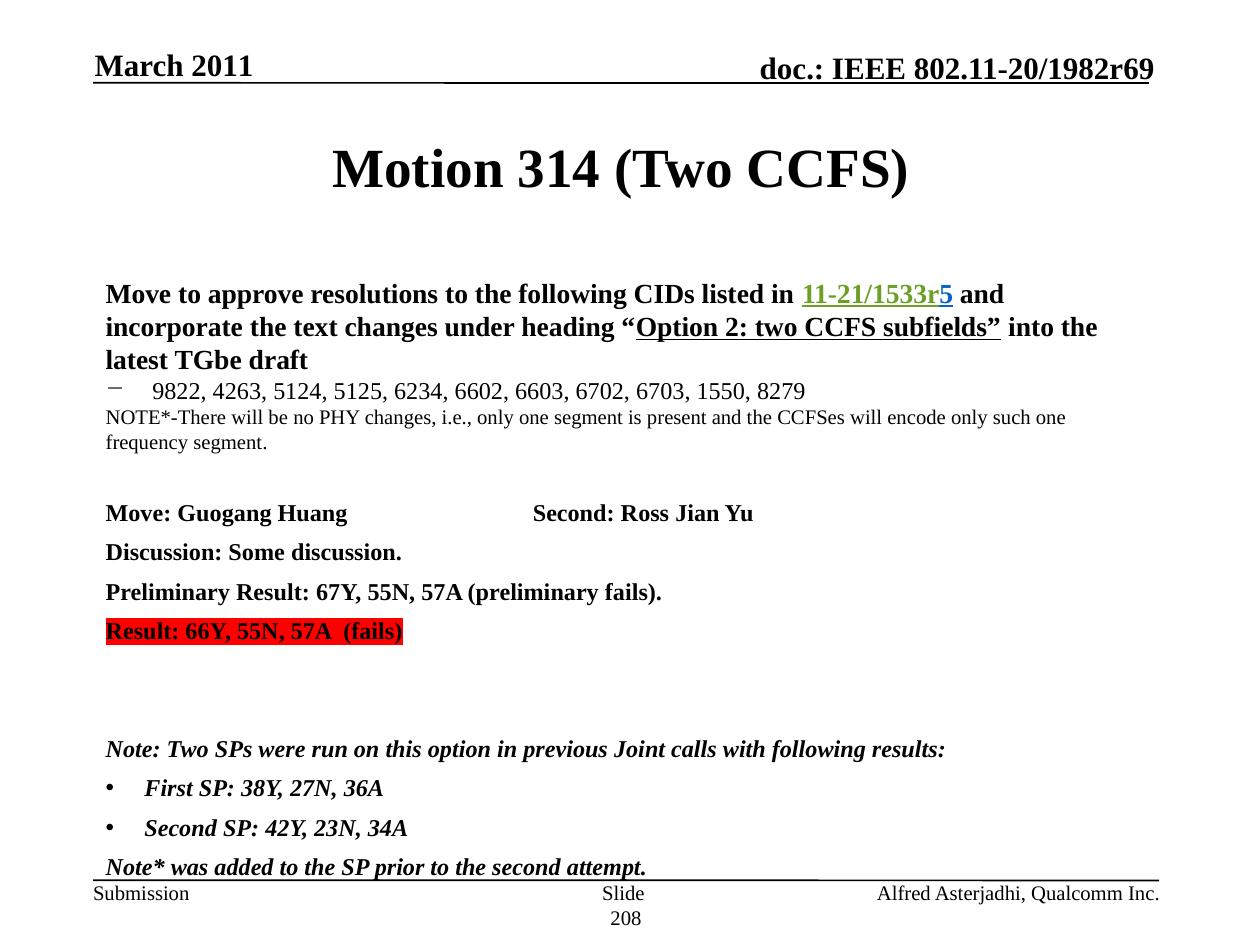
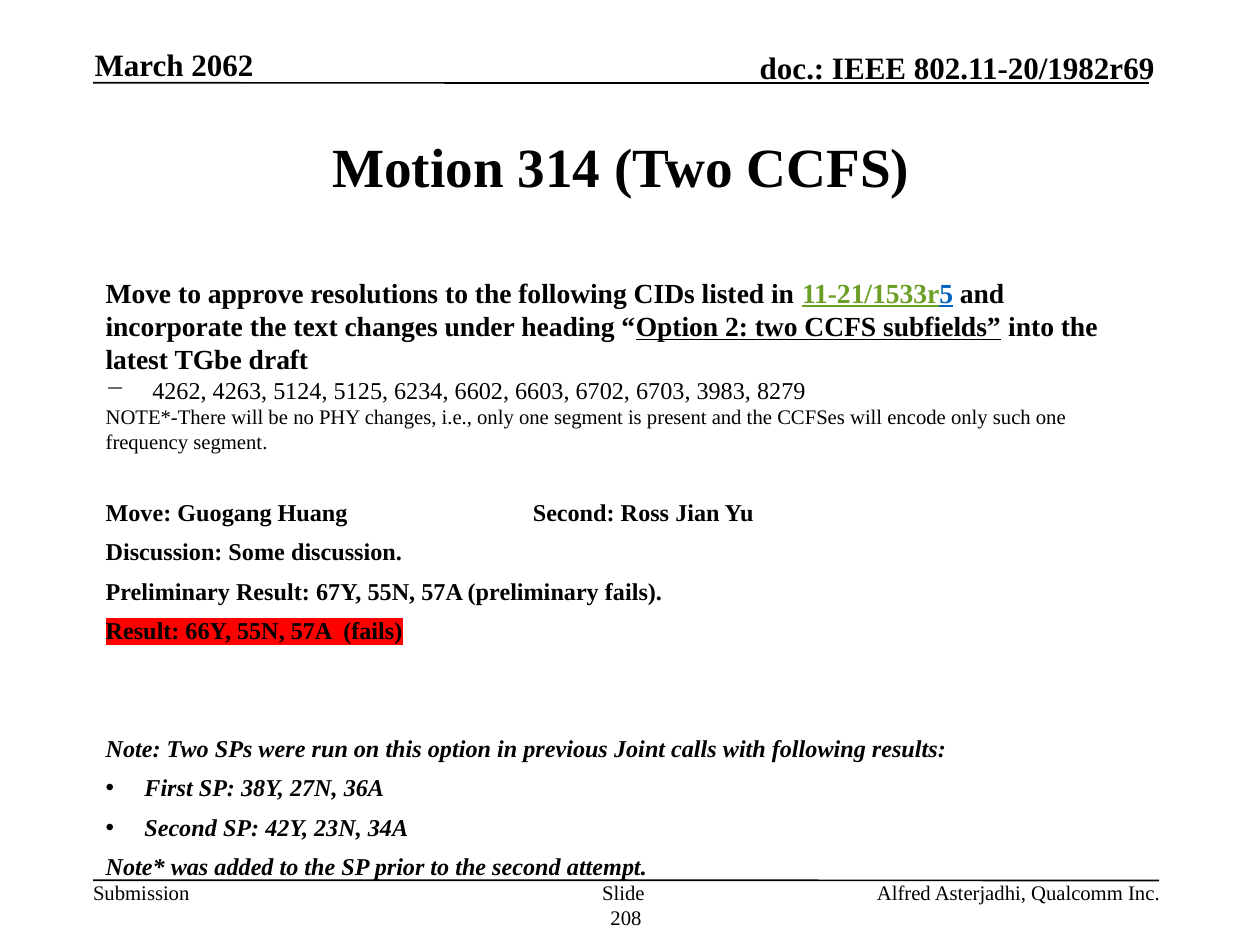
2011: 2011 -> 2062 (222, 66)
9822: 9822 -> 4262 (179, 391)
1550: 1550 -> 3983 (724, 391)
